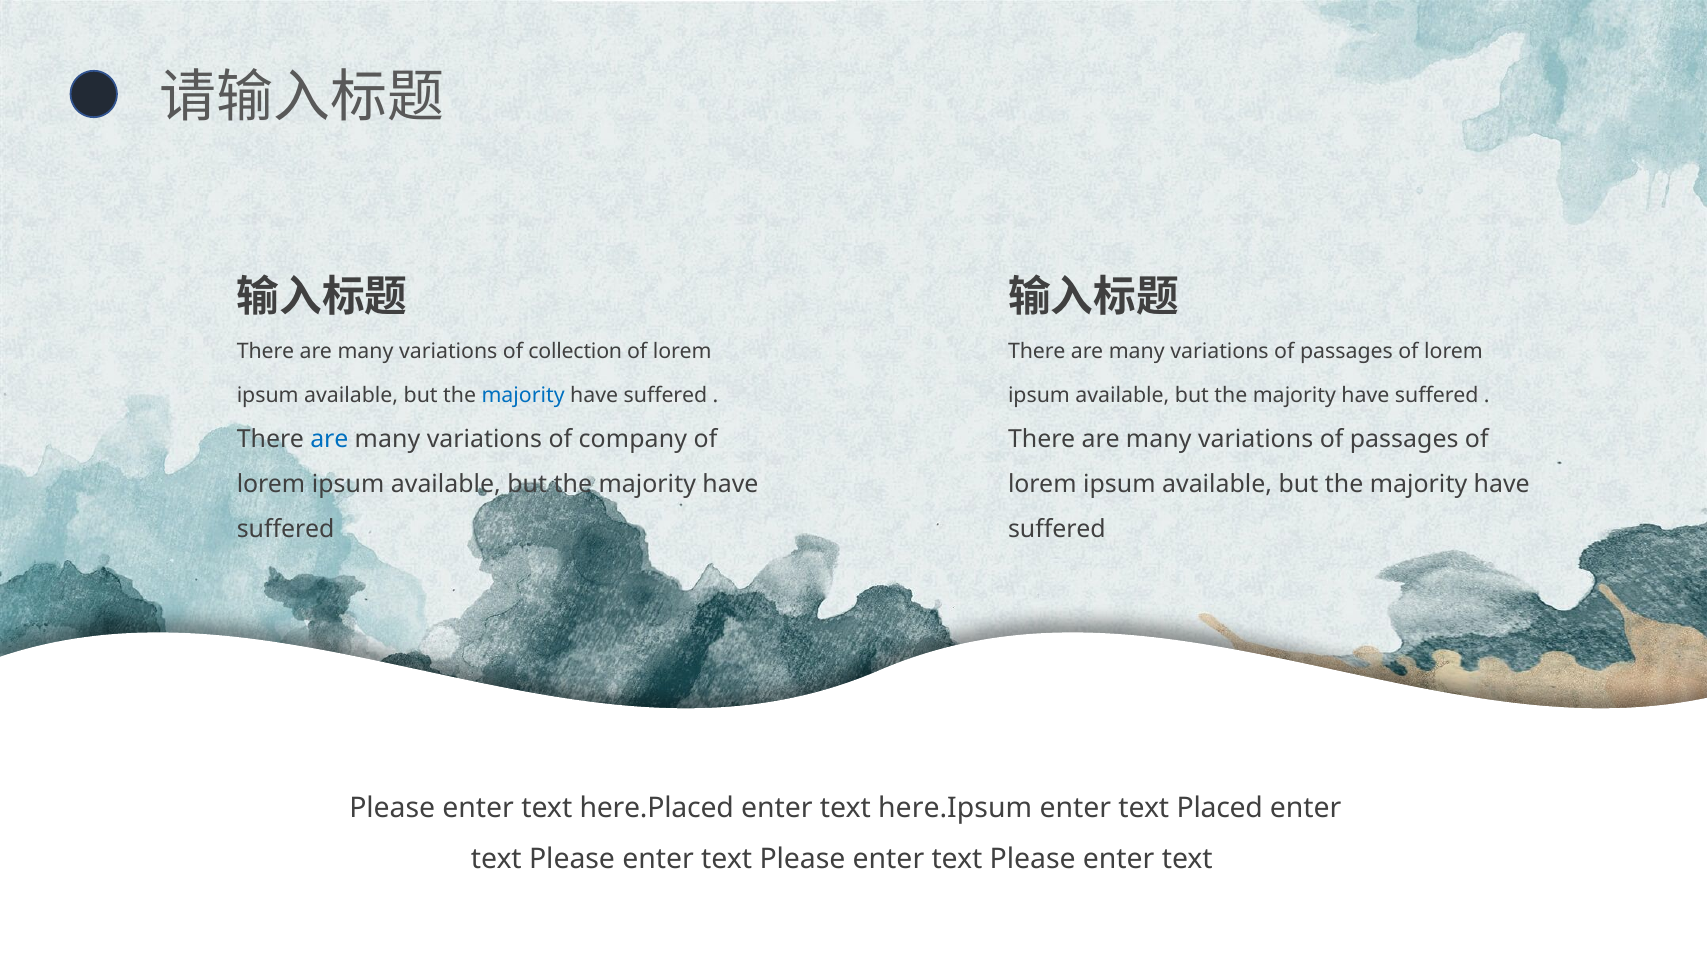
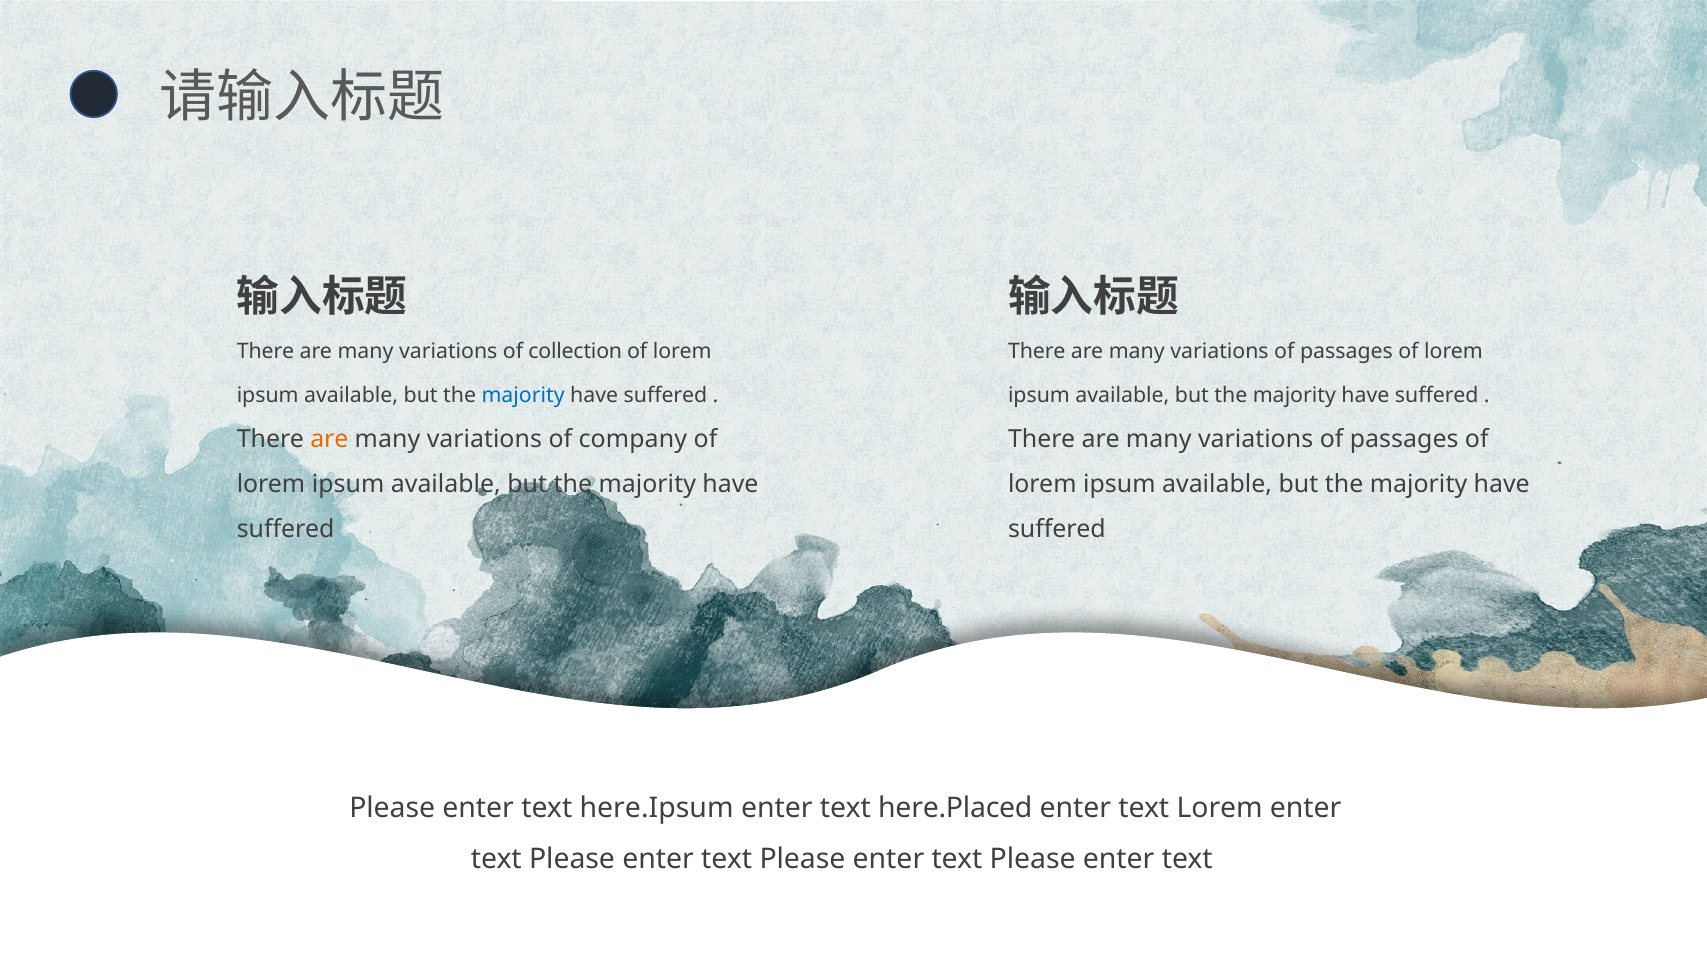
are colour: blue -> orange (329, 440)
here.Placed: here.Placed -> here.Ipsum (657, 808)
here.Ipsum: here.Ipsum -> here.Placed (955, 808)
text Placed: Placed -> Lorem (1220, 808)
